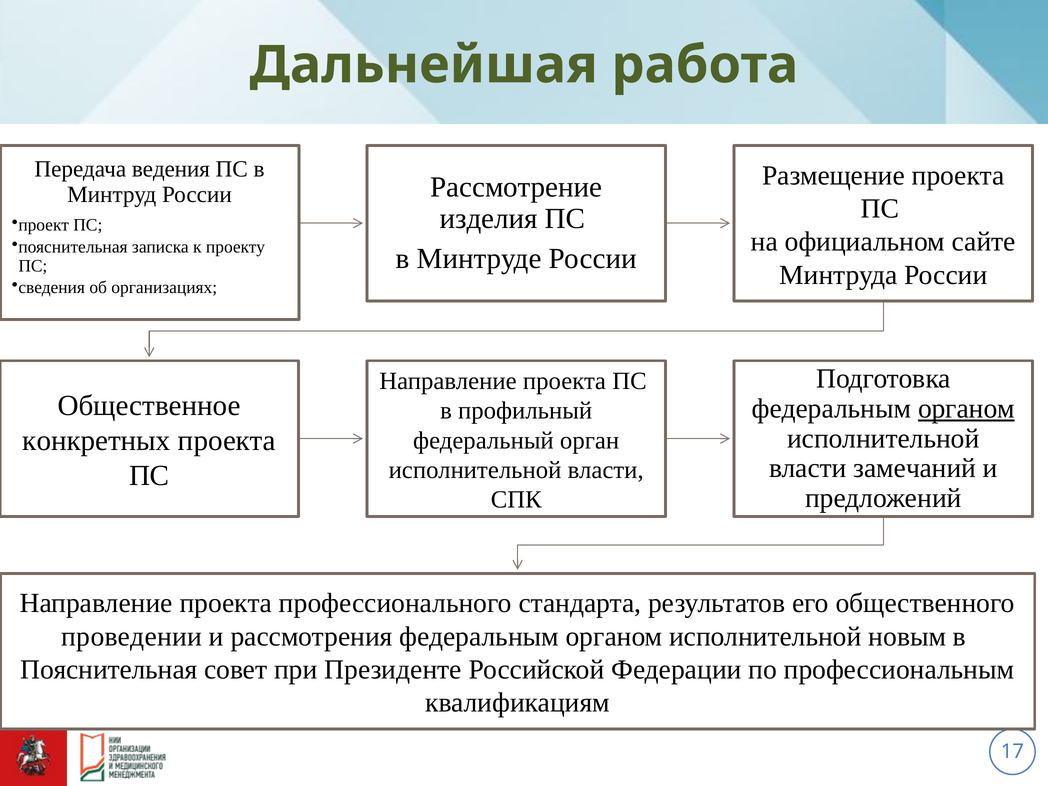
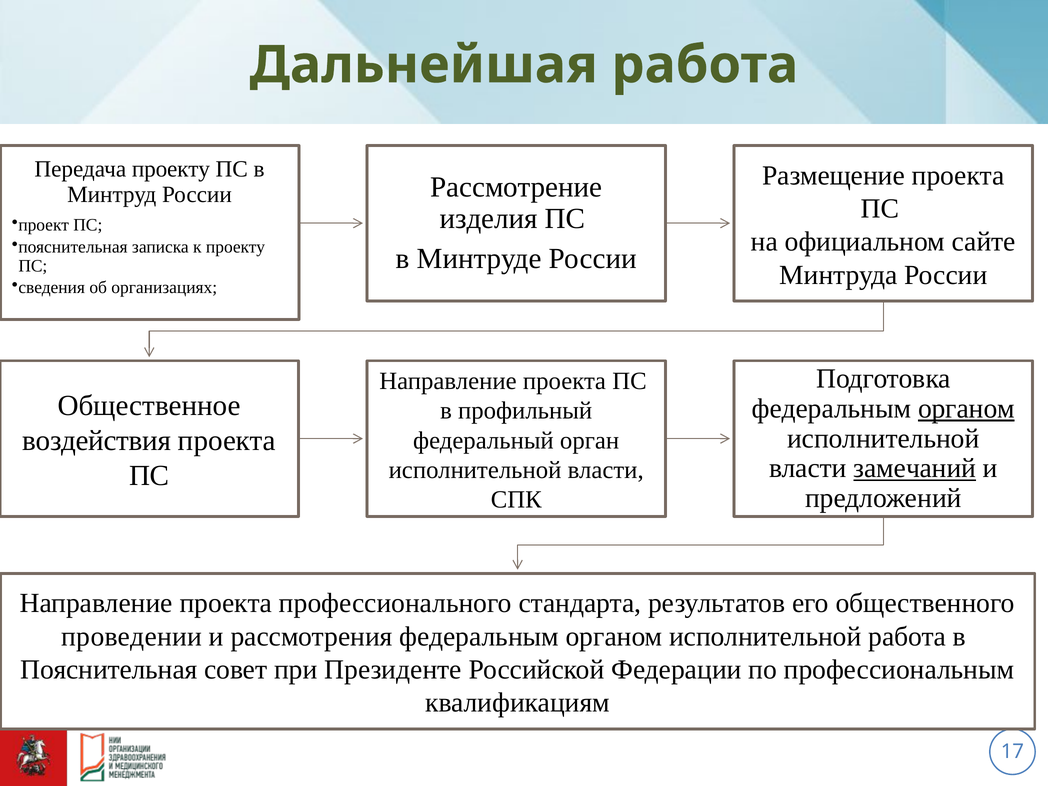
Передача ведения: ведения -> проекту (171, 169)
конкретных: конкретных -> воздействия (97, 441)
замечаний underline: none -> present (915, 468)
исполнительной новым: новым -> работа (907, 637)
